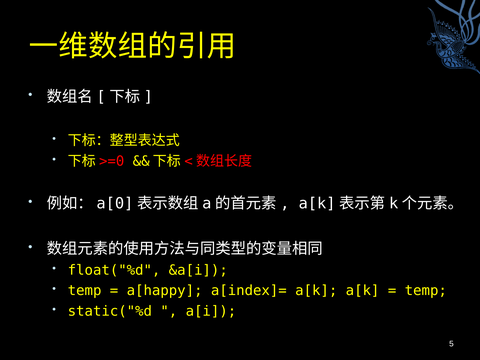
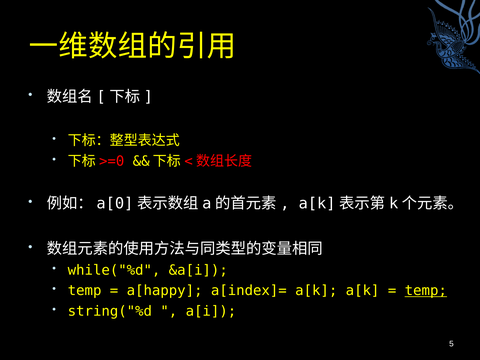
float("%d: float("%d -> while("%d (114, 270)
temp underline: none -> present (426, 291)
static("%d: static("%d -> string("%d (110, 311)
